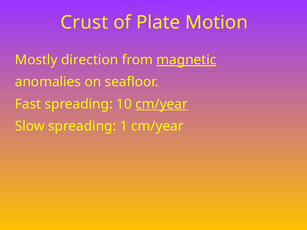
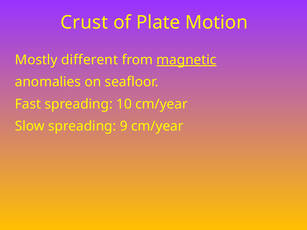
direction: direction -> different (90, 60)
cm/year underline: present -> none (162, 104)
1: 1 -> 9 (124, 126)
